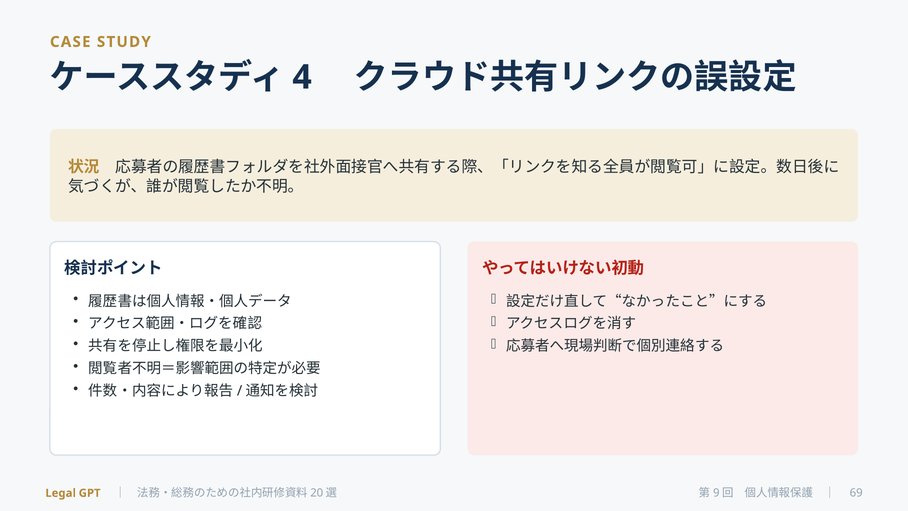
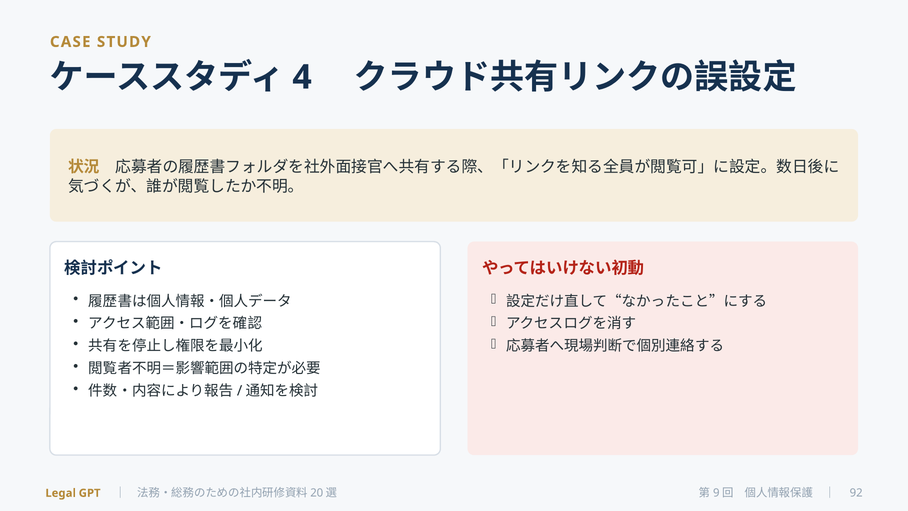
69: 69 -> 92 (856, 493)
